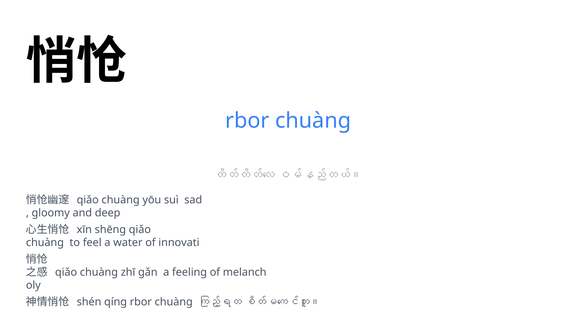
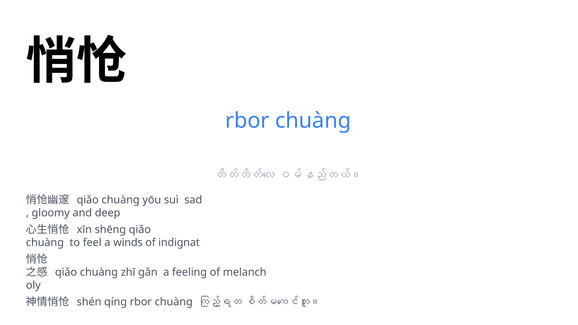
water: water -> winds (128, 243)
innovati: innovati -> indignat (179, 243)
